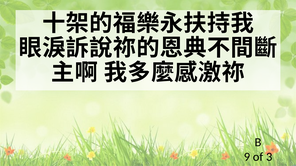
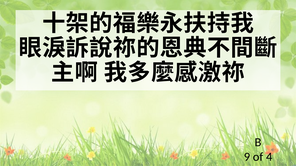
3: 3 -> 4 (269, 157)
